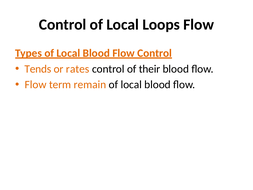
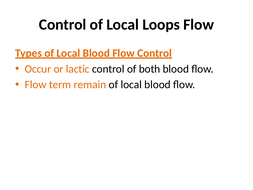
Tends: Tends -> Occur (38, 69)
rates: rates -> lactic (78, 69)
their: their -> both (150, 69)
